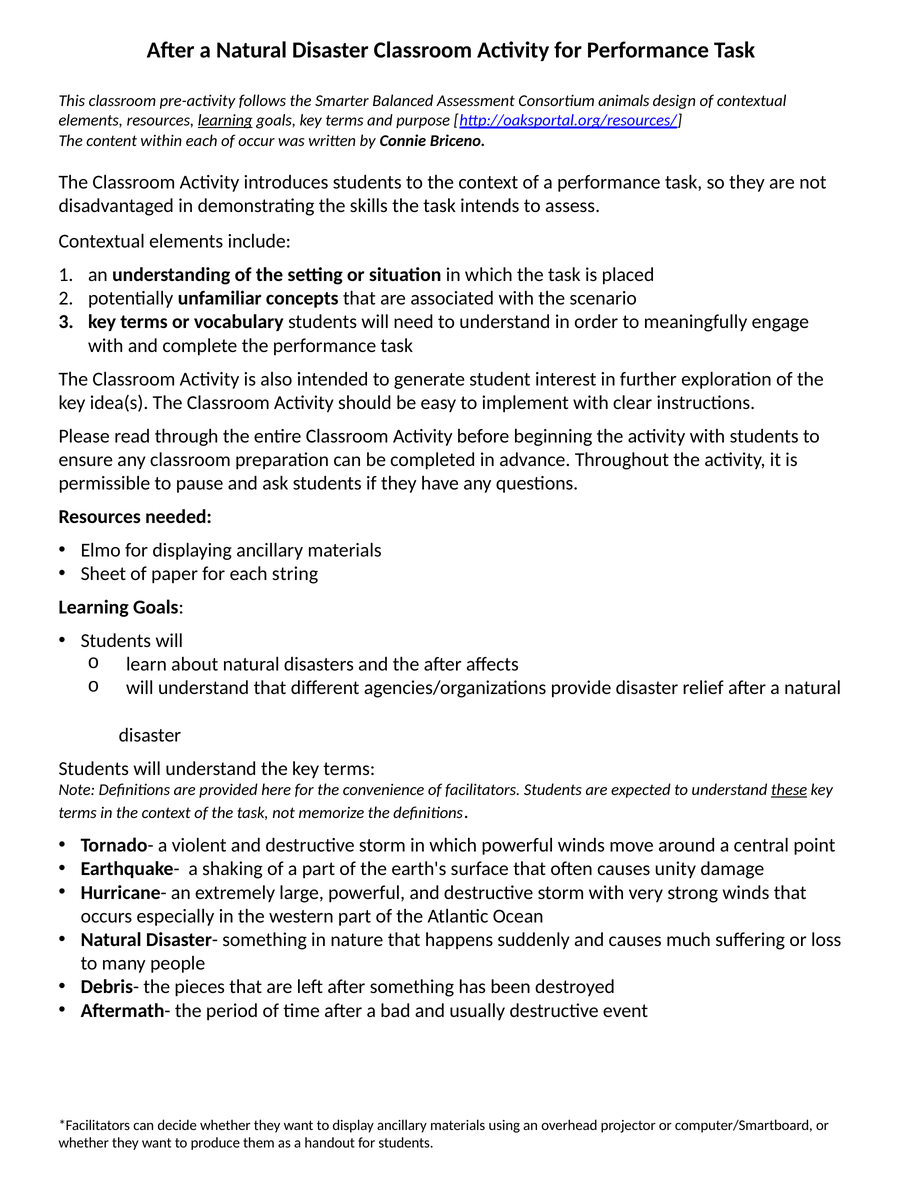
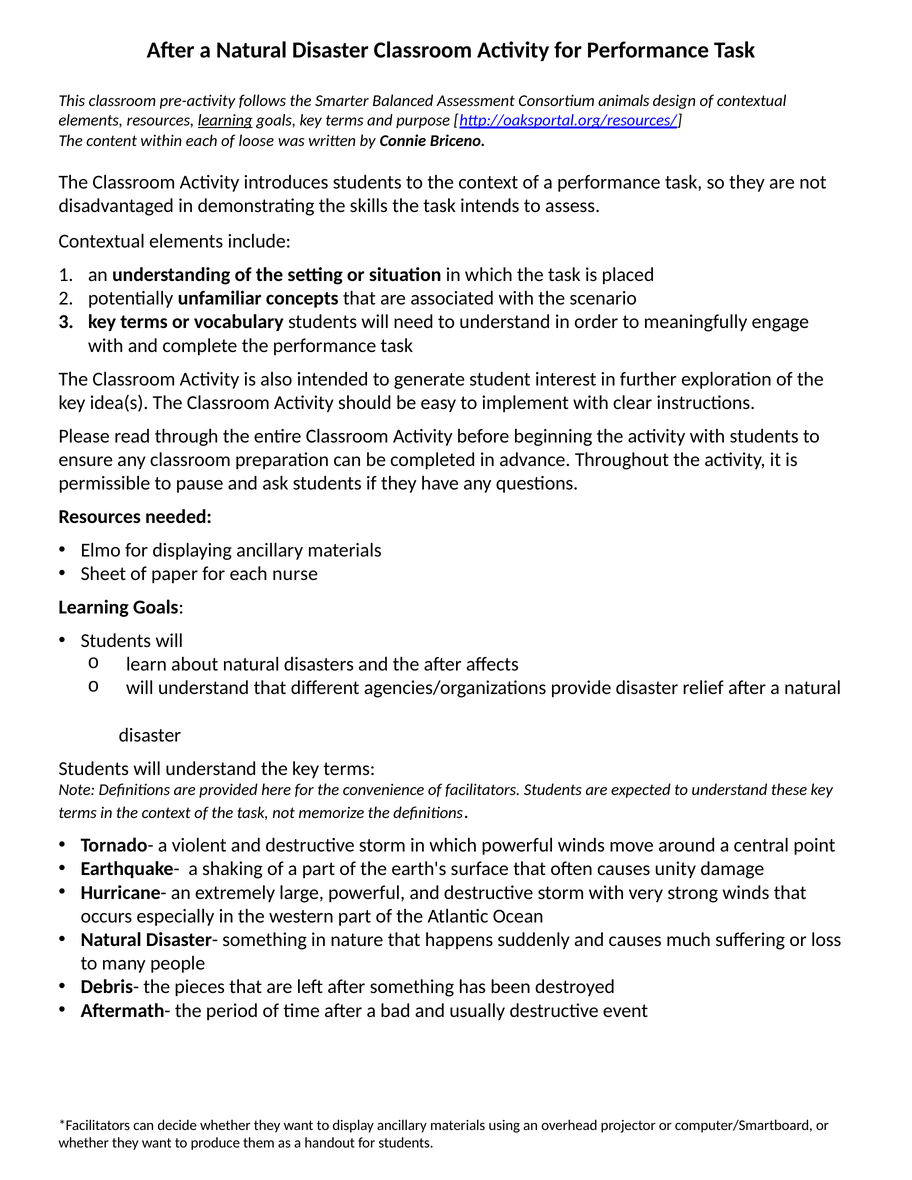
occur: occur -> loose (256, 141)
string: string -> nurse (295, 574)
these underline: present -> none (789, 790)
